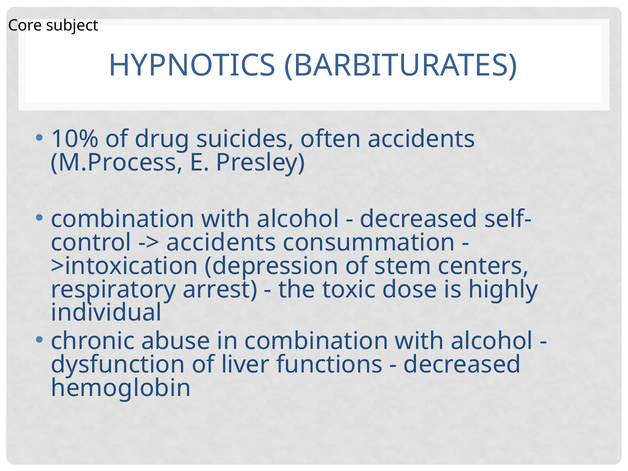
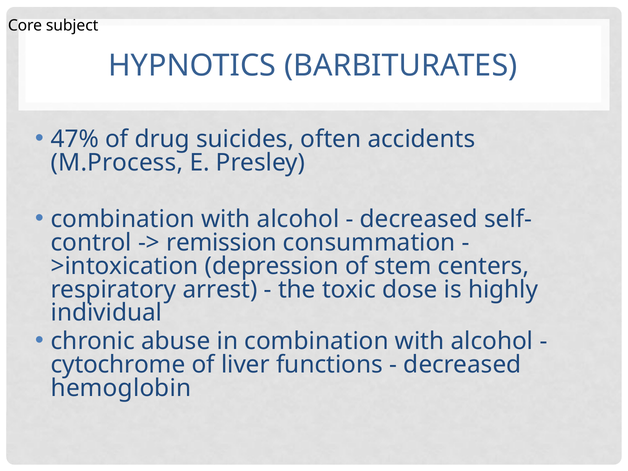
10%: 10% -> 47% (75, 139)
accidents: accidents -> remission (222, 243)
dysfunction: dysfunction -> cytochrome (118, 365)
